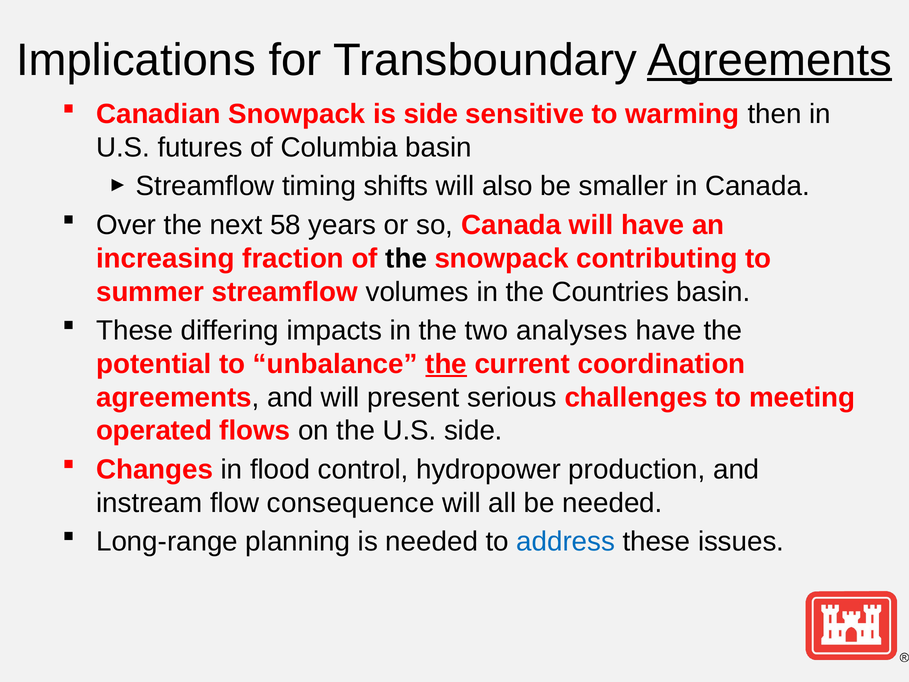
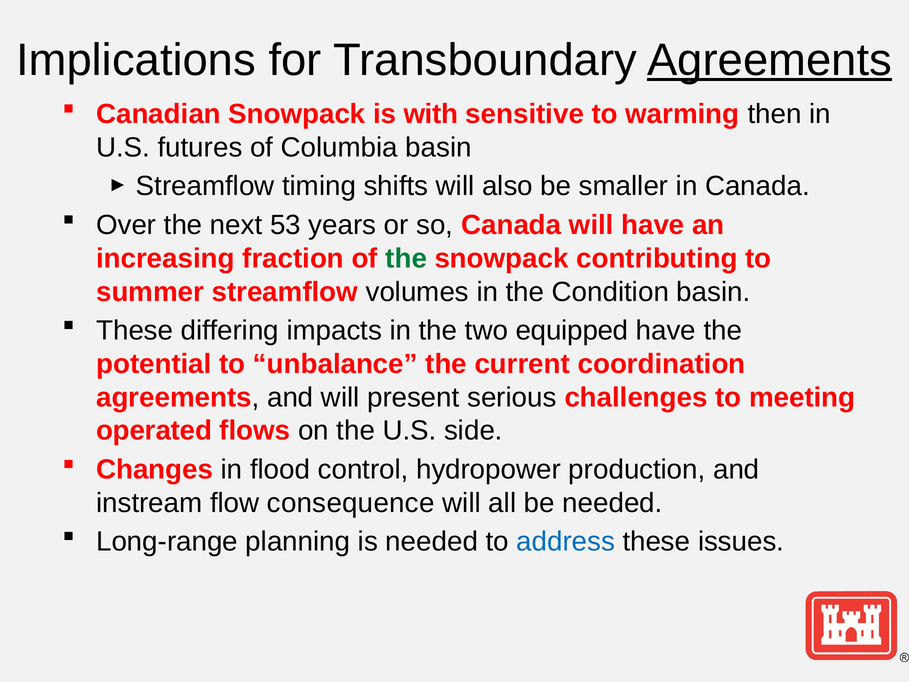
is side: side -> with (431, 114)
58: 58 -> 53 (285, 225)
the colour: black -> green (406, 258)
Countries: Countries -> Condition (610, 292)
analyses: analyses -> equipped (572, 331)
the underline: present -> none (446, 364)
